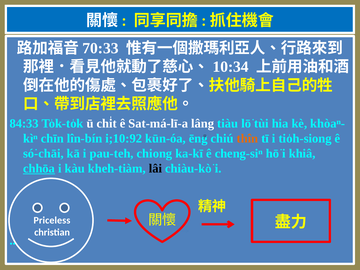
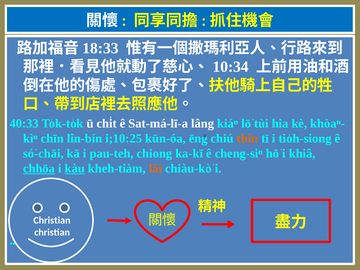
70:33: 70:33 -> 18:33 (100, 48)
tiàu: tiàu -> kiáⁿ (228, 124)
84:33: 84:33 -> 40:33 (24, 124)
i;10:92: i;10:92 -> i;10:25 (124, 139)
kàu underline: none -> present (75, 169)
lâi colour: black -> orange (155, 169)
Priceless: Priceless -> Christian (52, 220)
